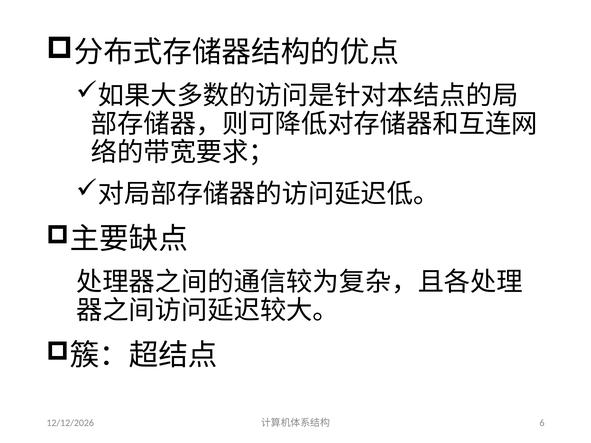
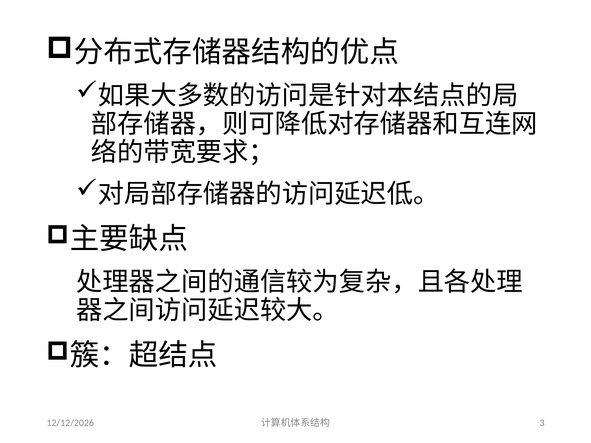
6: 6 -> 3 (542, 423)
